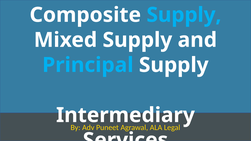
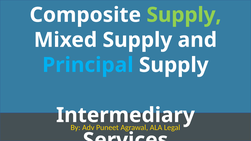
Supply colour: light blue -> light green (184, 15)
